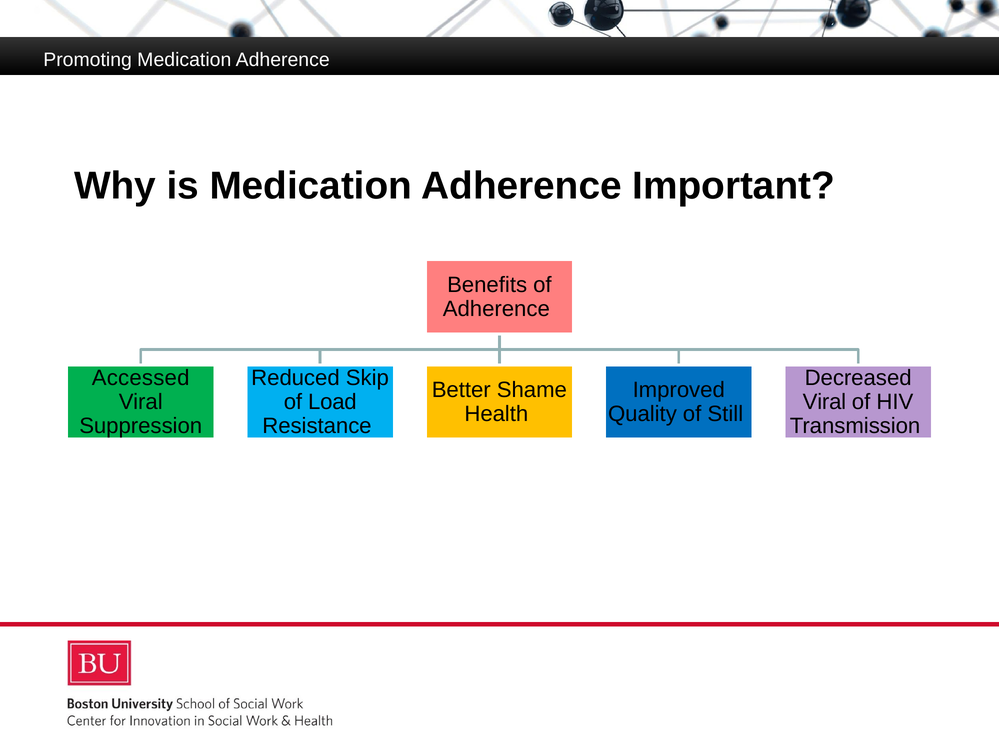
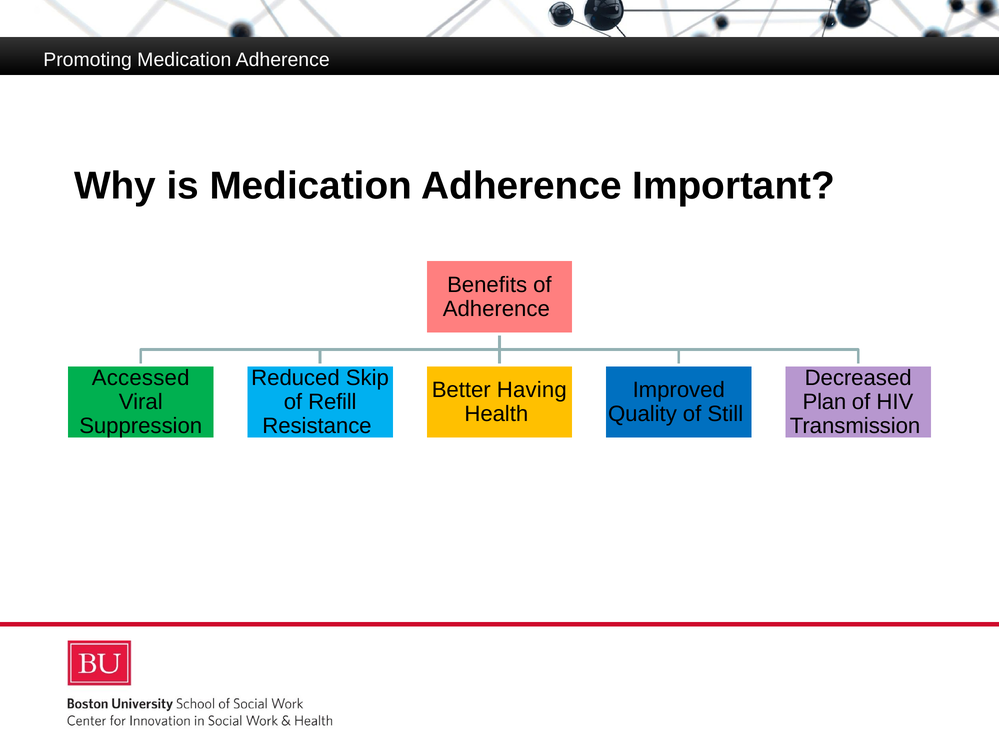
Shame: Shame -> Having (532, 390)
Load: Load -> Refill (332, 402)
Viral: Viral -> Plan (824, 402)
